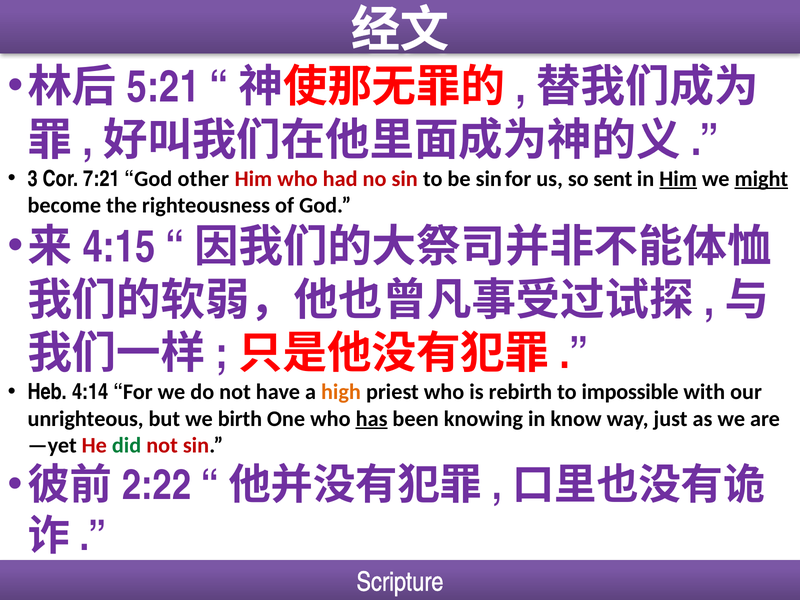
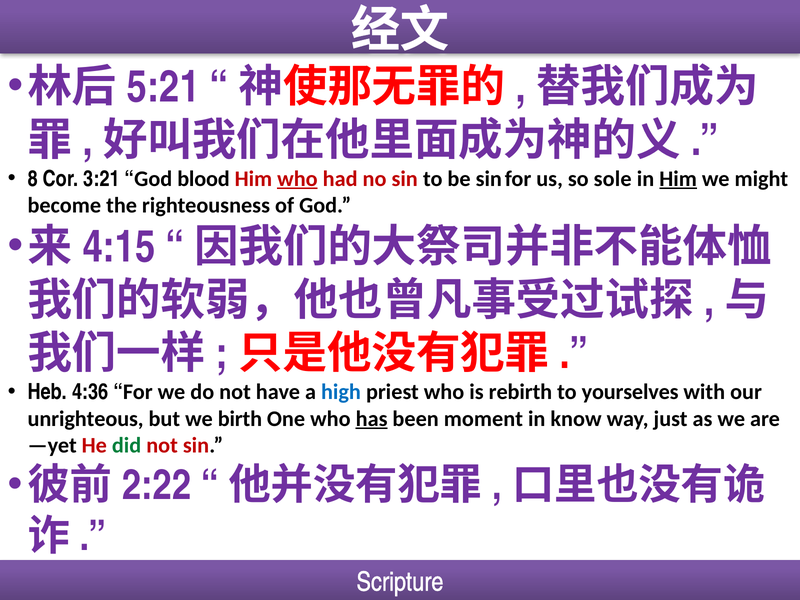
3: 3 -> 8 (33, 179)
7:21: 7:21 -> 3:21 (102, 179)
other: other -> blood (203, 179)
who underline: none -> present (297, 179)
sent: sent -> sole (613, 179)
might underline: present -> none (761, 179)
4:14: 4:14 -> 4:36 (90, 392)
high colour: orange -> blue (341, 392)
impossible: impossible -> yourselves (630, 392)
knowing: knowing -> moment (483, 419)
